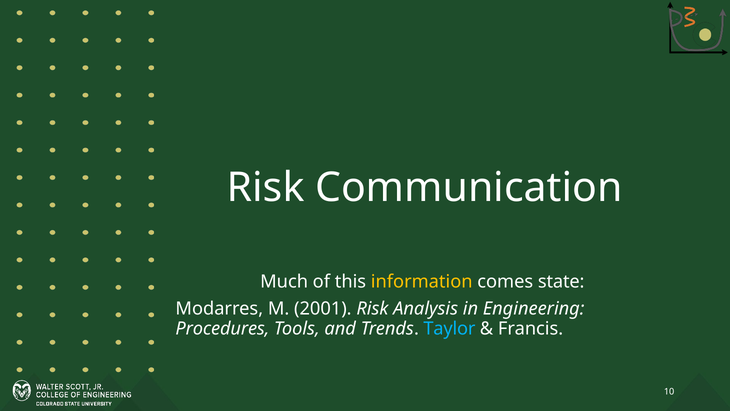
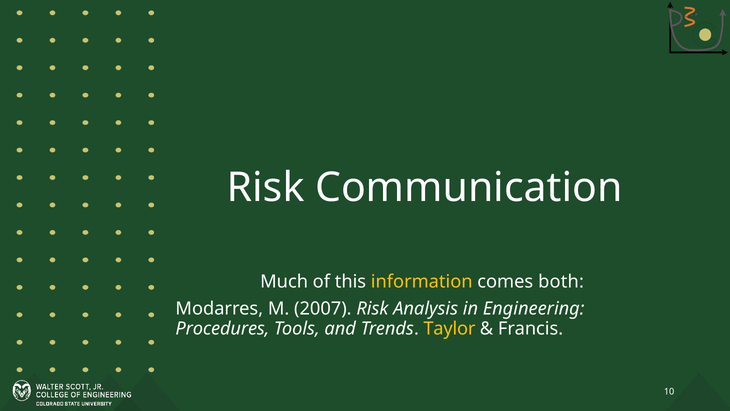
state: state -> both (561, 281)
2001: 2001 -> 2007 (323, 309)
Taylor colour: light blue -> yellow (449, 328)
